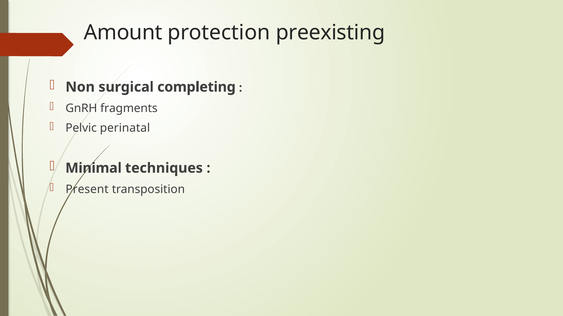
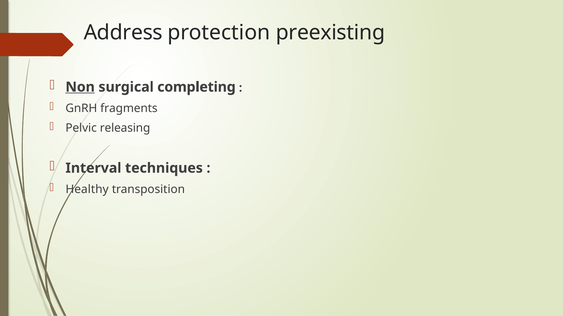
Amount: Amount -> Address (123, 33)
Non underline: none -> present (80, 87)
perinatal: perinatal -> releasing (125, 128)
Minimal: Minimal -> Interval (93, 168)
Present: Present -> Healthy (87, 190)
